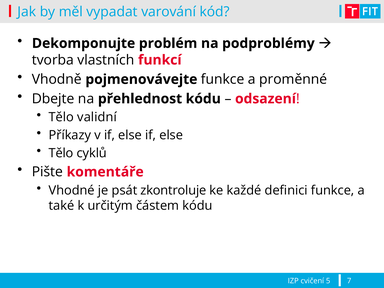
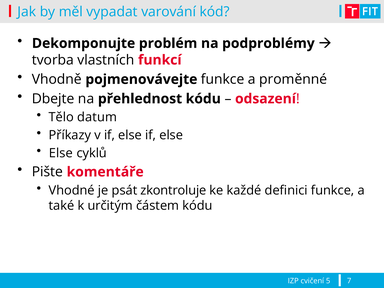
validní: validní -> datum (97, 117)
Tělo: Tělo -> Else (61, 153)
